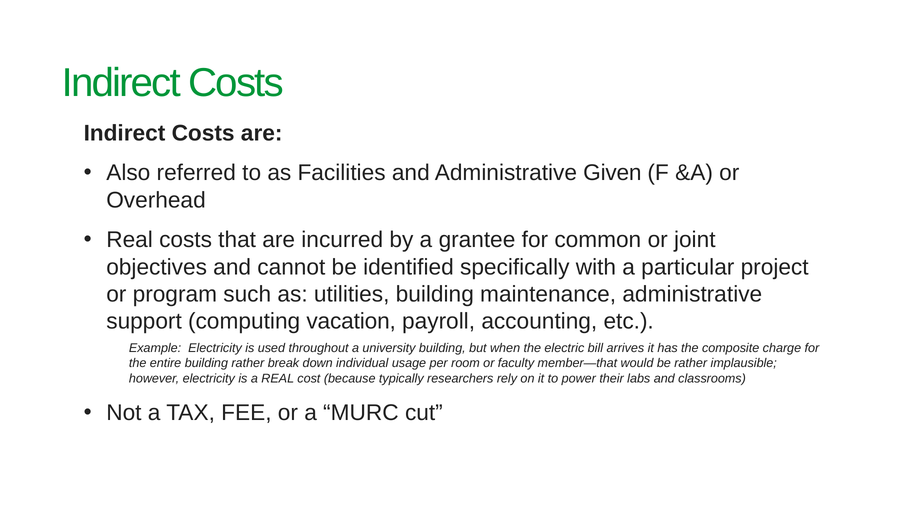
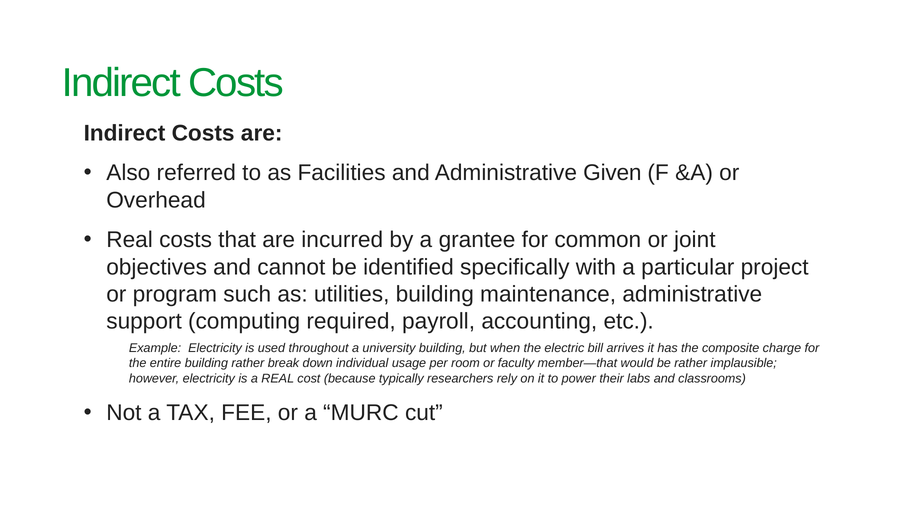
vacation: vacation -> required (351, 322)
